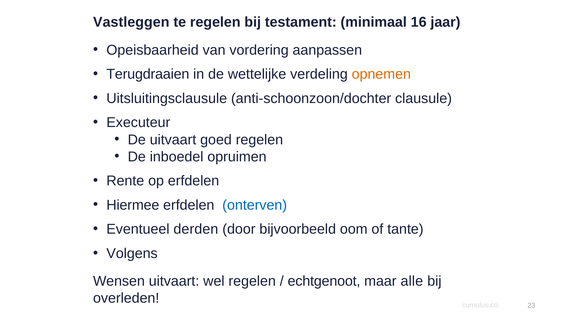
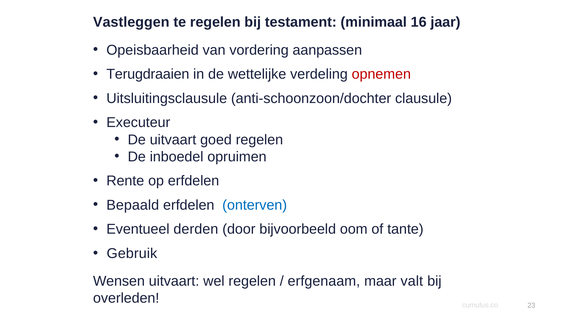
opnemen colour: orange -> red (381, 74)
Hiermee: Hiermee -> Bepaald (133, 205)
Volgens: Volgens -> Gebruik (132, 253)
echtgenoot: echtgenoot -> erfgenaam (324, 281)
alle: alle -> valt (412, 281)
